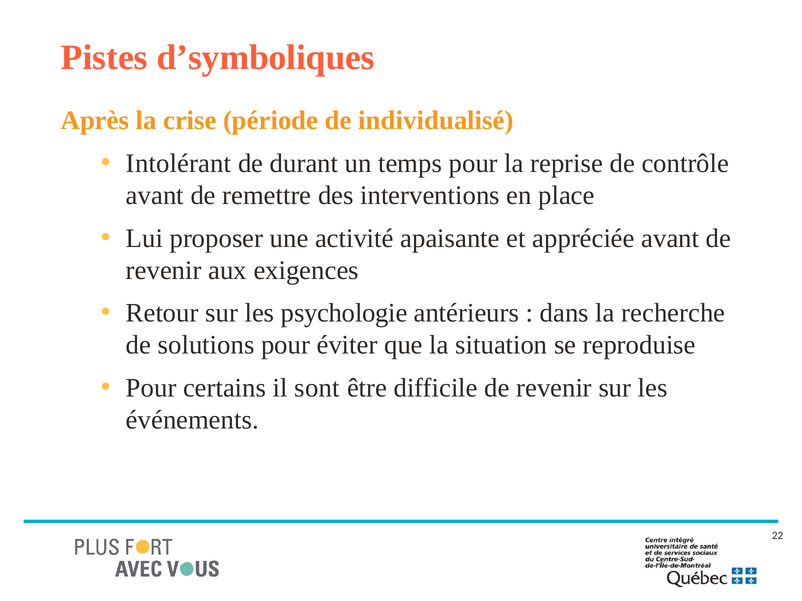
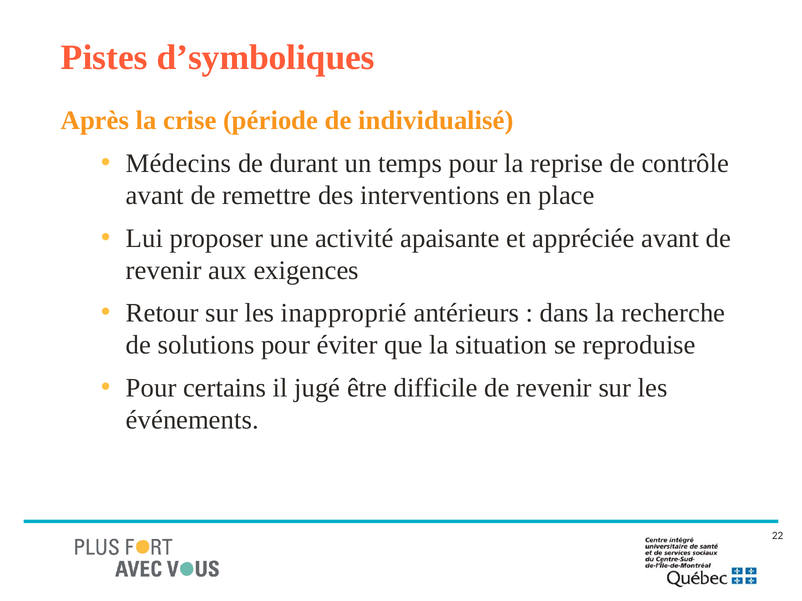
Intolérant: Intolérant -> Médecins (179, 163)
psychologie: psychologie -> inapproprié (344, 313)
sont: sont -> jugé (317, 388)
